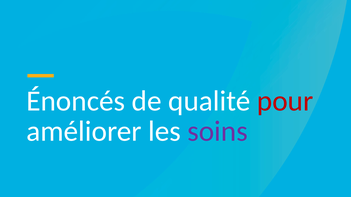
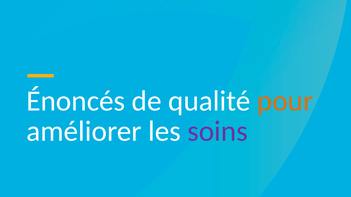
pour colour: red -> orange (285, 101)
